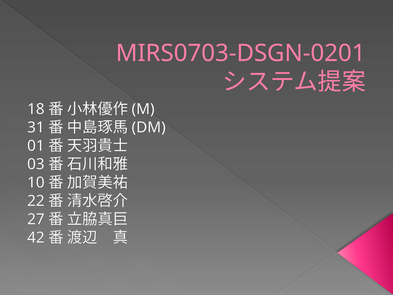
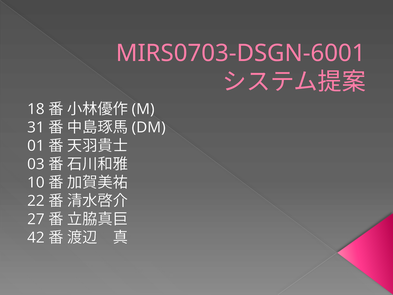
MIRS0703-DSGN-0201: MIRS0703-DSGN-0201 -> MIRS0703-DSGN-6001 (241, 53)
